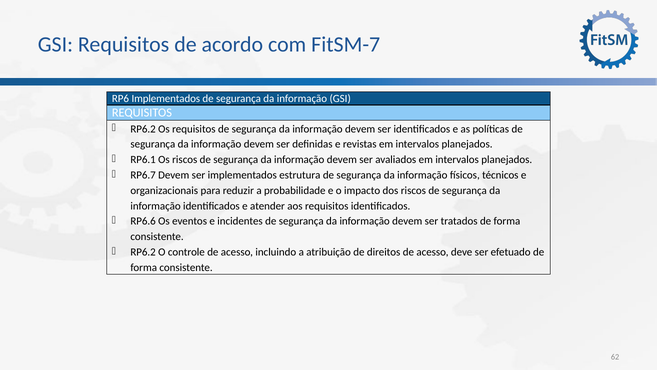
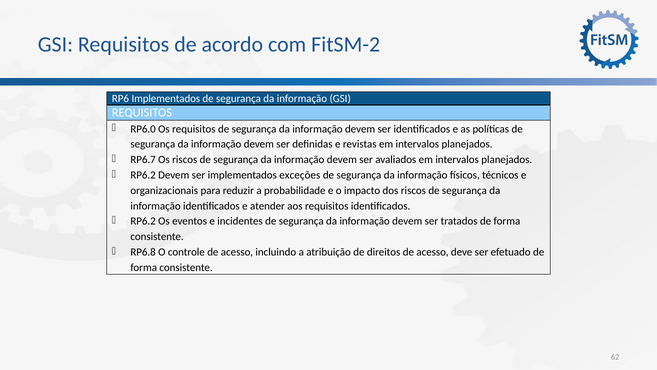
FitSM-7: FitSM-7 -> FitSM-2 (346, 45)
RP6.2: RP6.2 -> RP6.0 (143, 129)
RP6.1: RP6.1 -> RP6.7 (143, 159)
RP6.7: RP6.7 -> RP6.2 (143, 175)
estrutura: estrutura -> exceções (300, 175)
RP6.6: RP6.6 -> RP6.2 (143, 221)
RP6.2: RP6.2 -> RP6.8 (143, 252)
